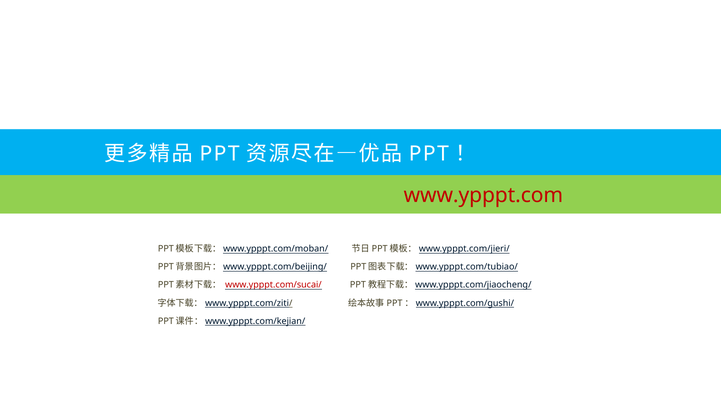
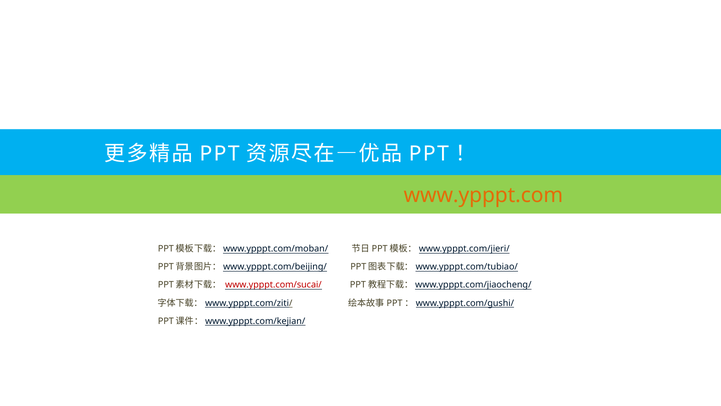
www.ypppt.com colour: red -> orange (483, 195)
